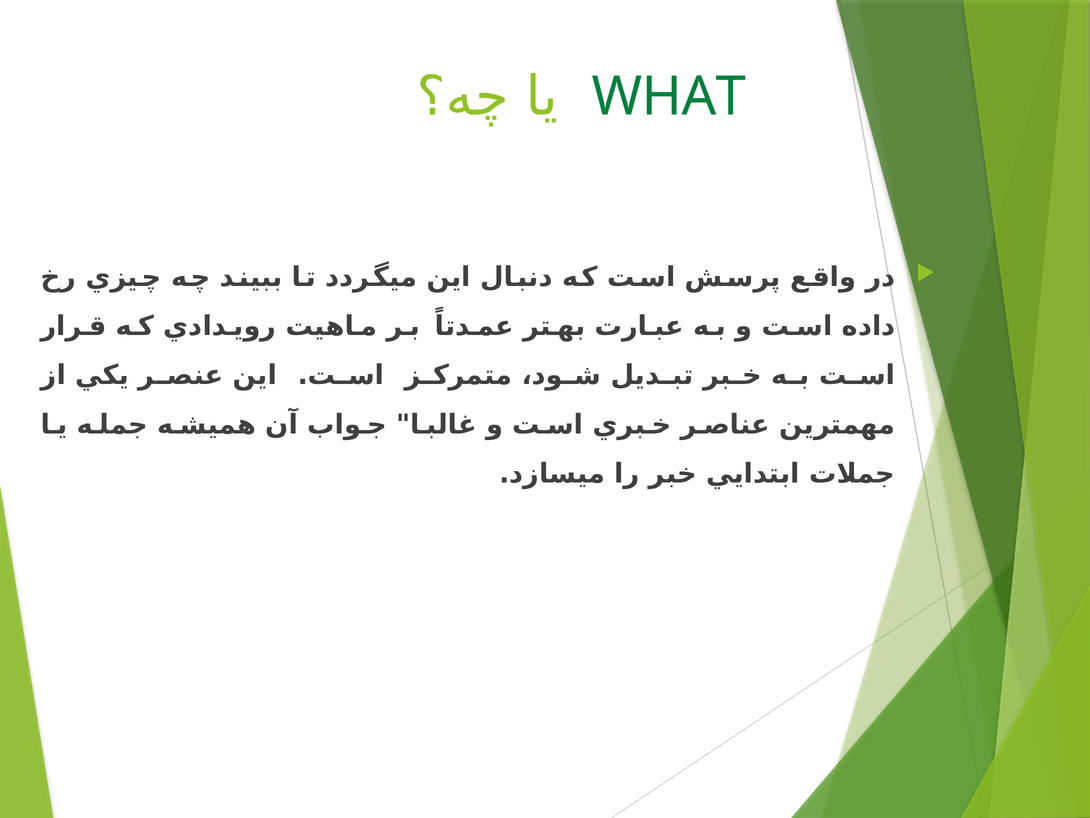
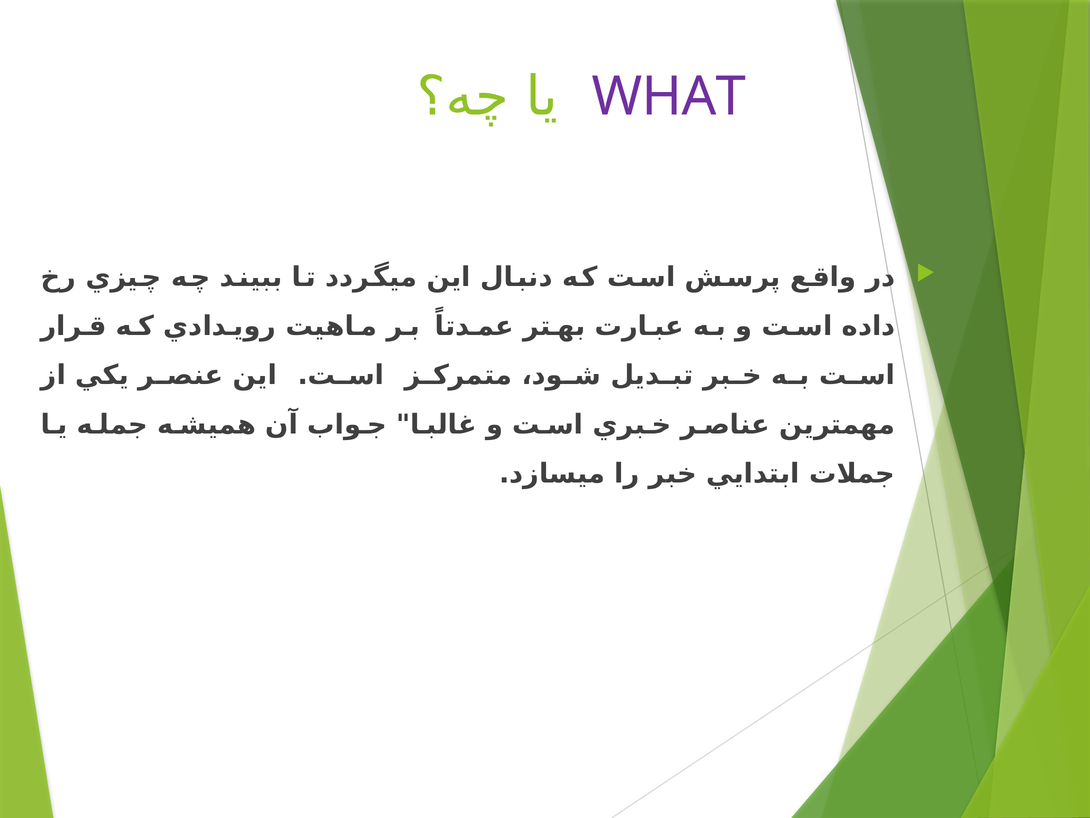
WHAT colour: green -> purple (669, 96)
